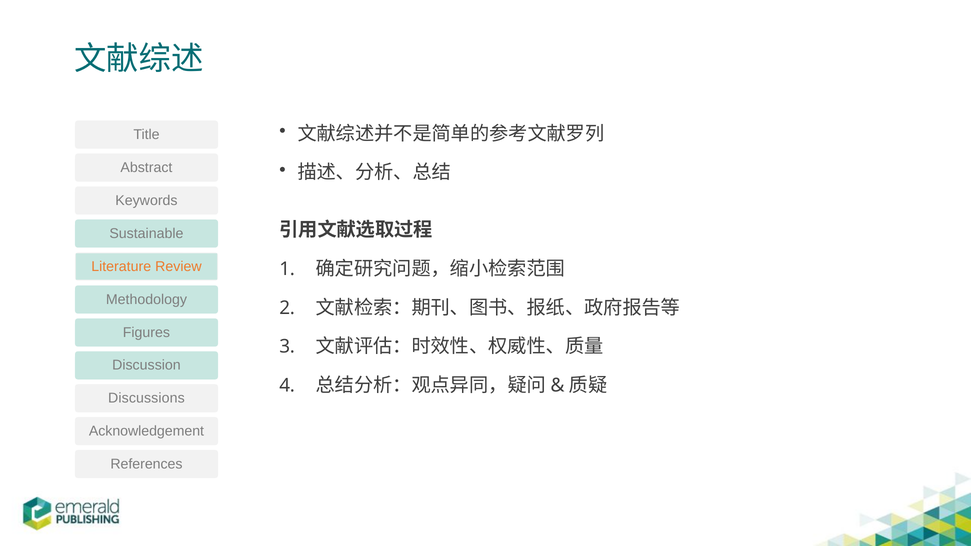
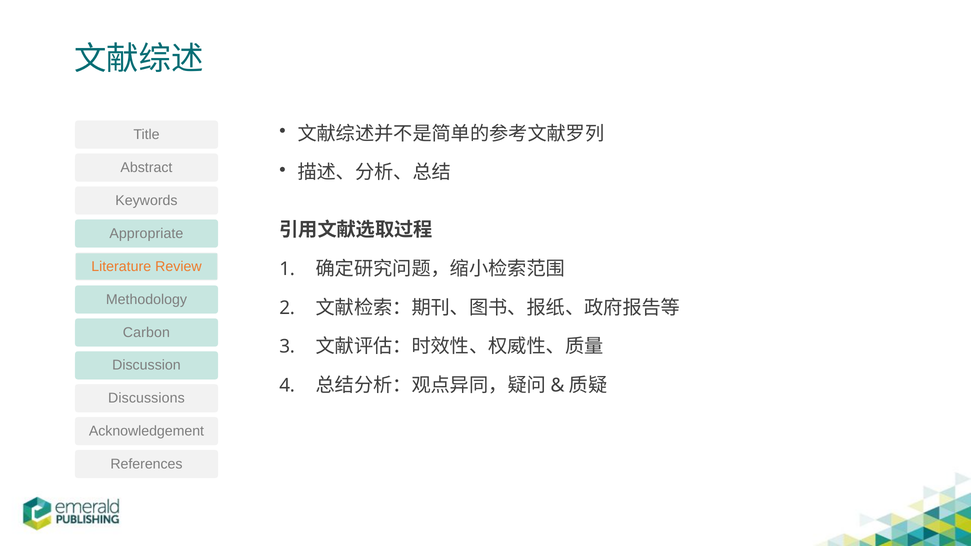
Sustainable: Sustainable -> Appropriate (146, 234)
Figures: Figures -> Carbon (146, 333)
